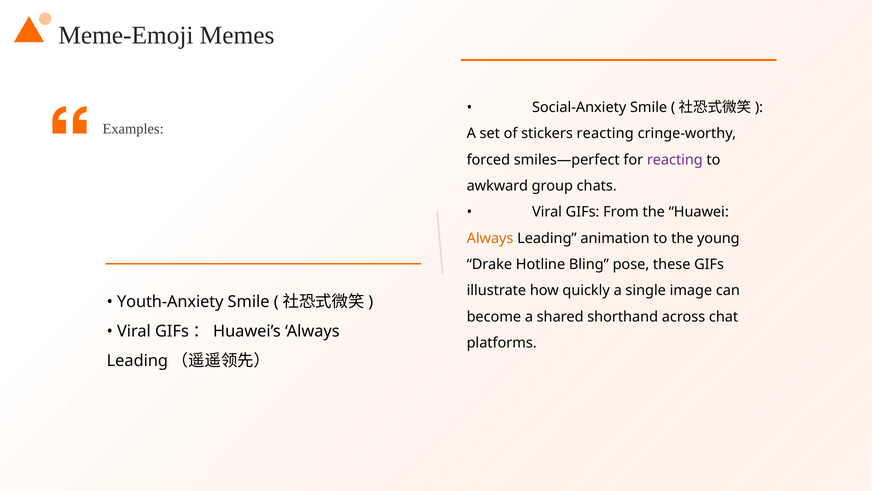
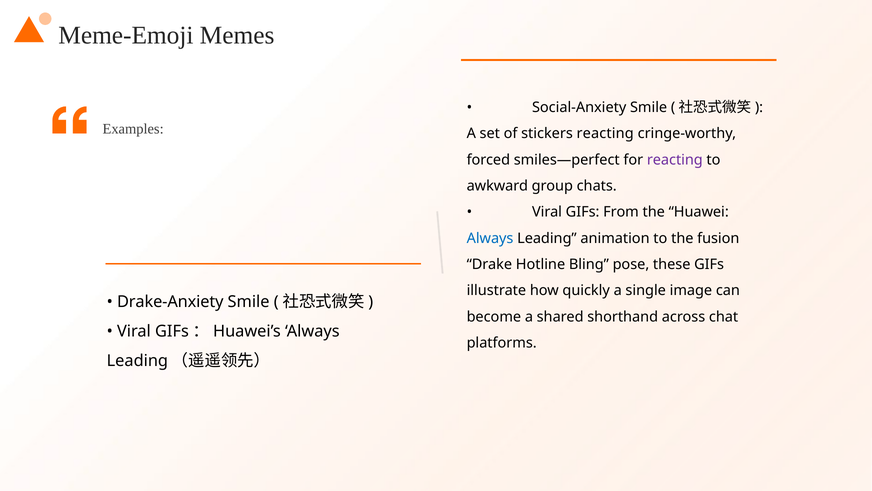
Always colour: orange -> blue (490, 238)
young: young -> fusion (718, 238)
Youth-Anxiety: Youth-Anxiety -> Drake-Anxiety (170, 302)
